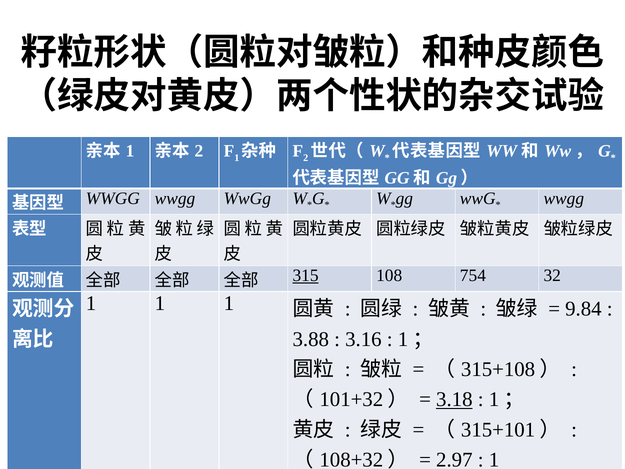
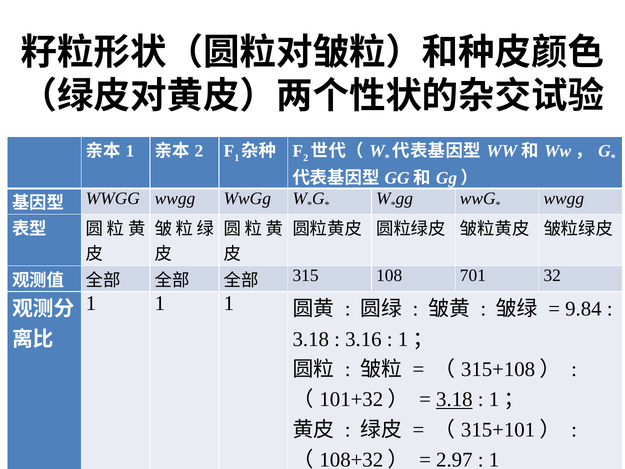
315 underline: present -> none (306, 276)
754: 754 -> 701 (473, 276)
3.88: 3.88 -> 3.18 (311, 339)
